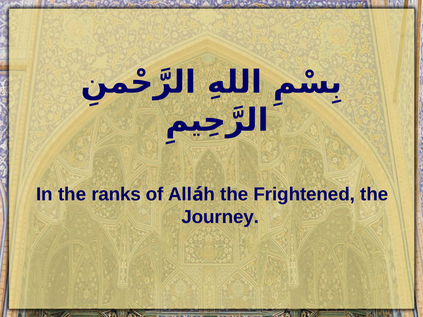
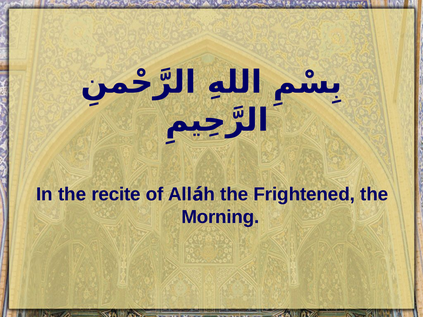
ranks: ranks -> recite (116, 194)
Journey: Journey -> Morning (220, 217)
